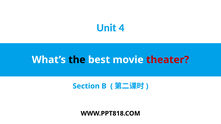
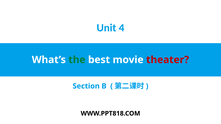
the colour: black -> green (77, 60)
